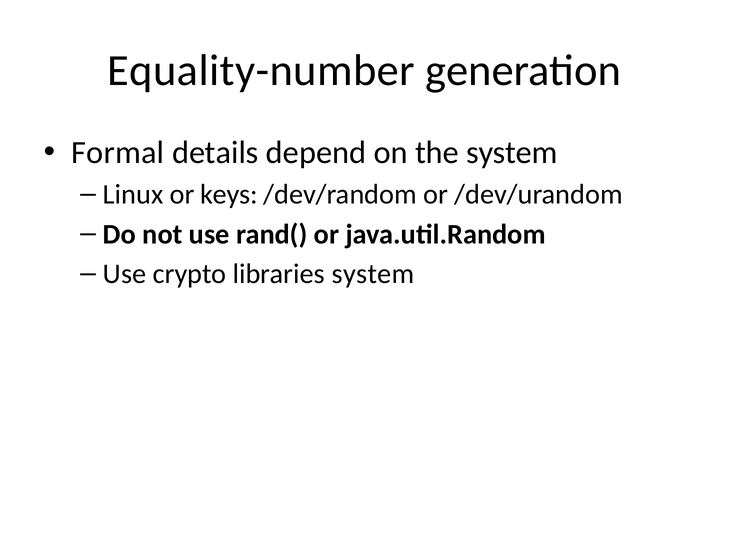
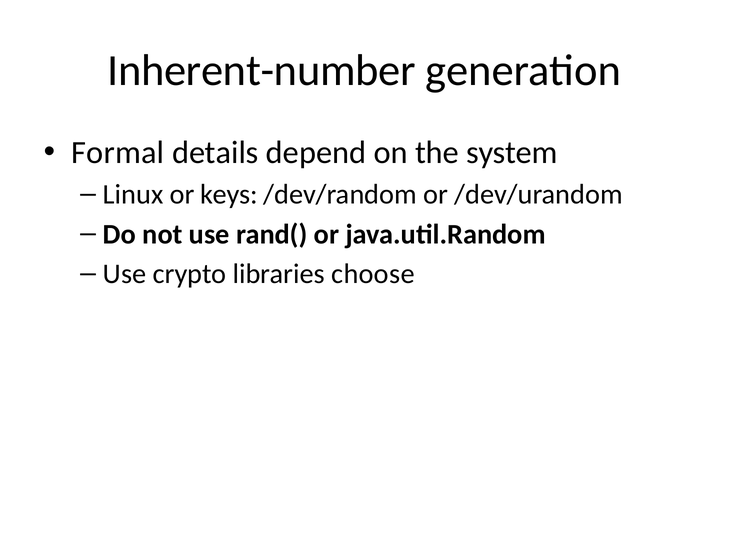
Equality-number: Equality-number -> Inherent-number (261, 71)
libraries system: system -> choose (373, 274)
